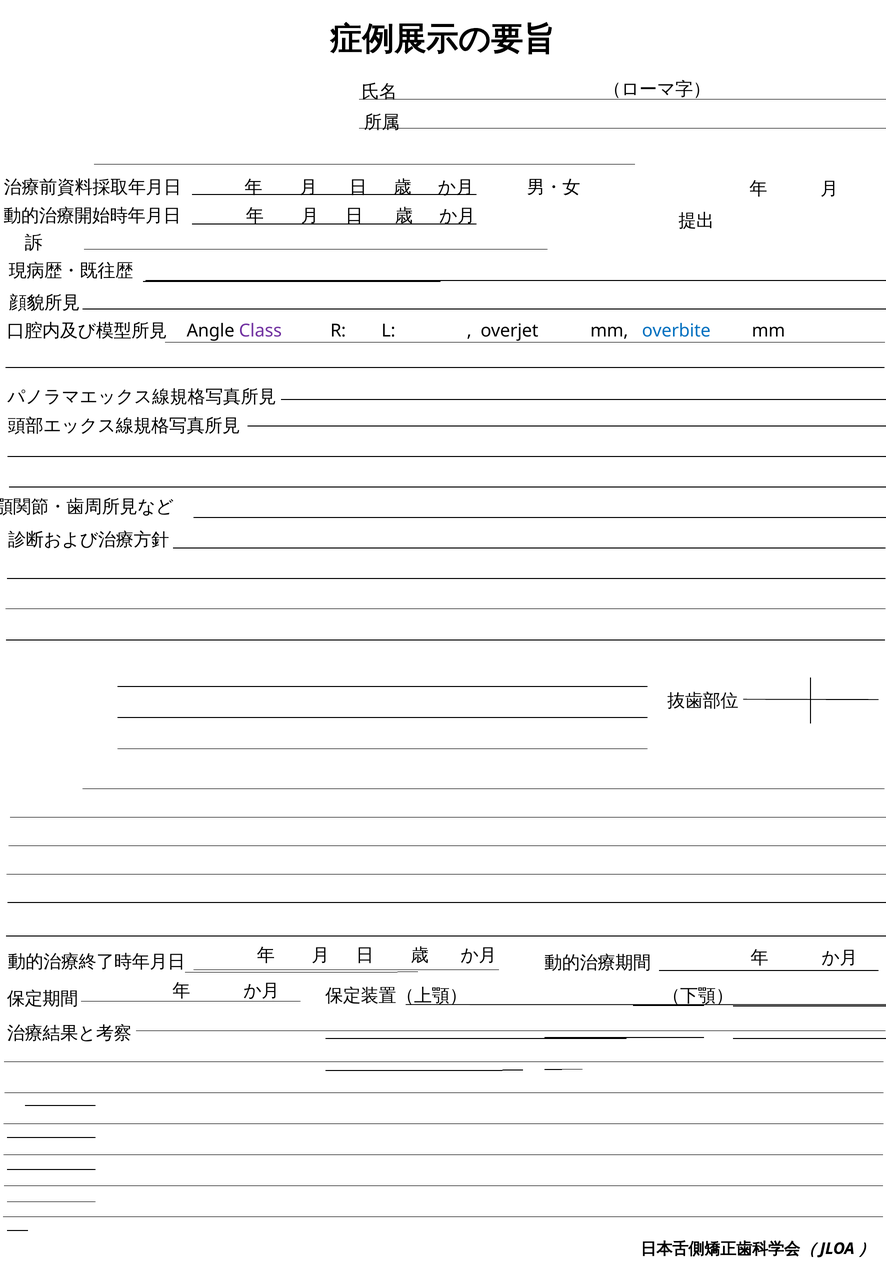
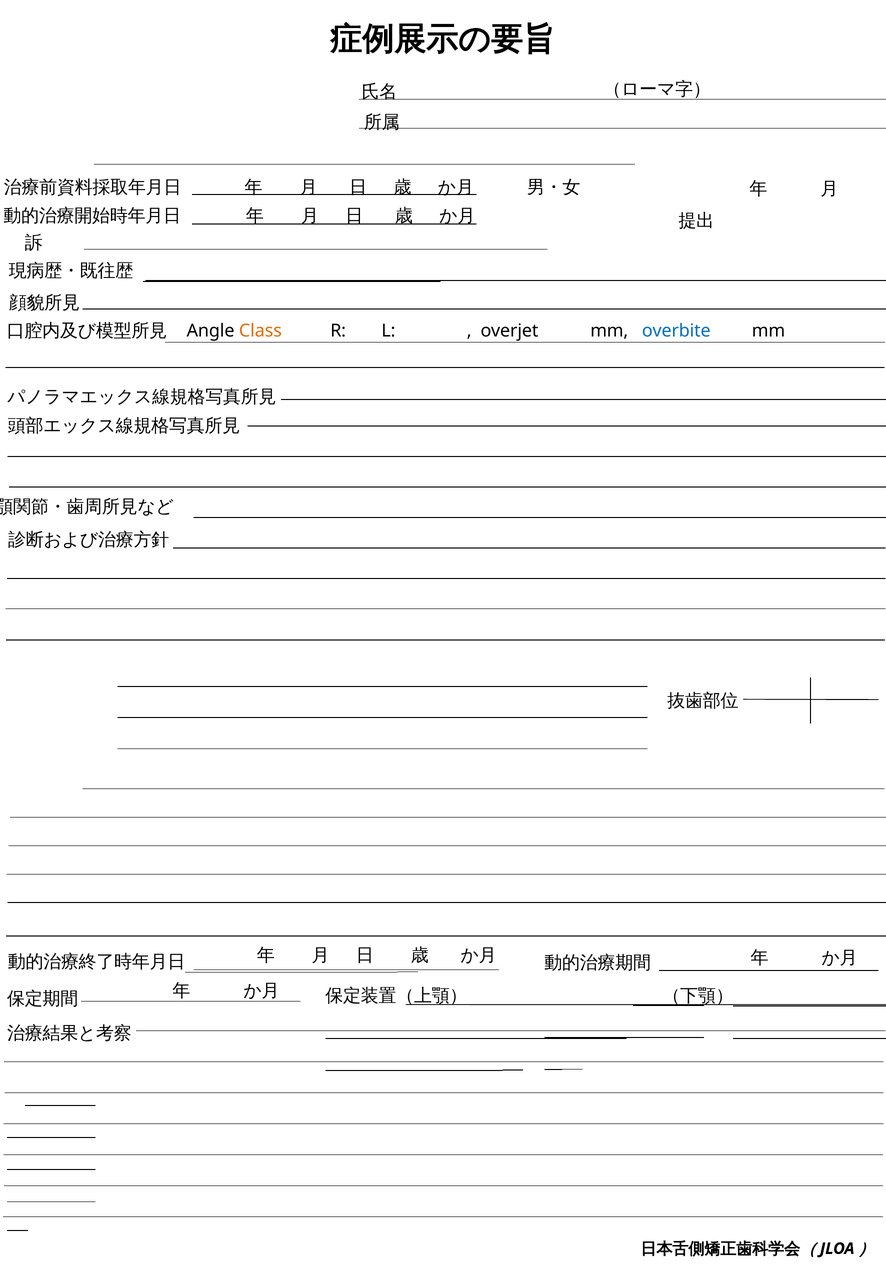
Class colour: purple -> orange (260, 331)
